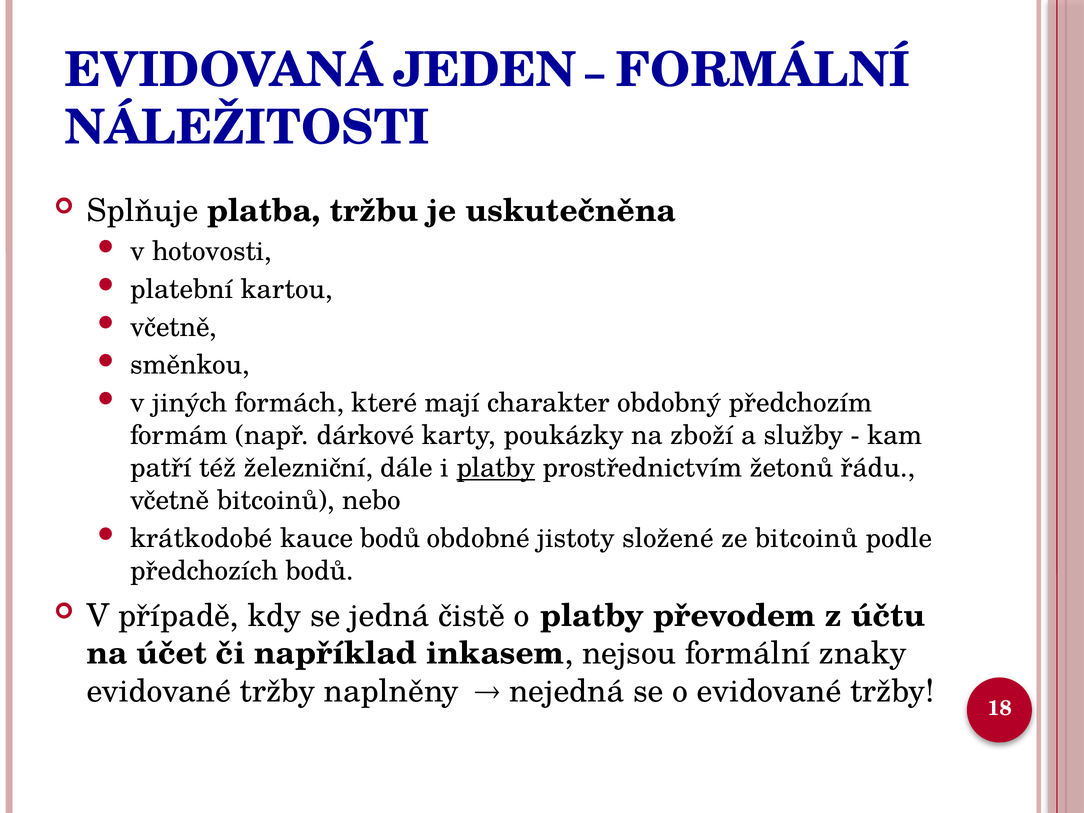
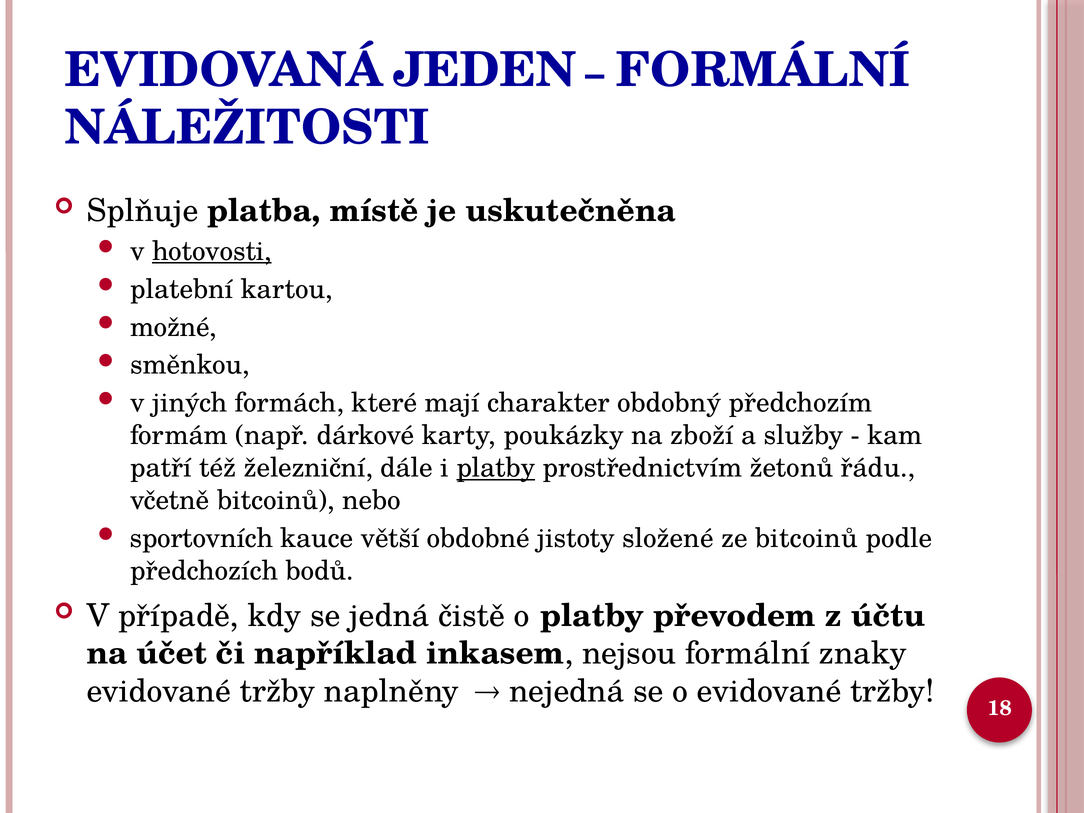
tržbu: tržbu -> místě (374, 211)
hotovosti underline: none -> present (212, 251)
včetně: včetně -> možné (174, 327)
krátkodobé: krátkodobé -> sportovních (201, 538)
kauce bodů: bodů -> větší (390, 538)
